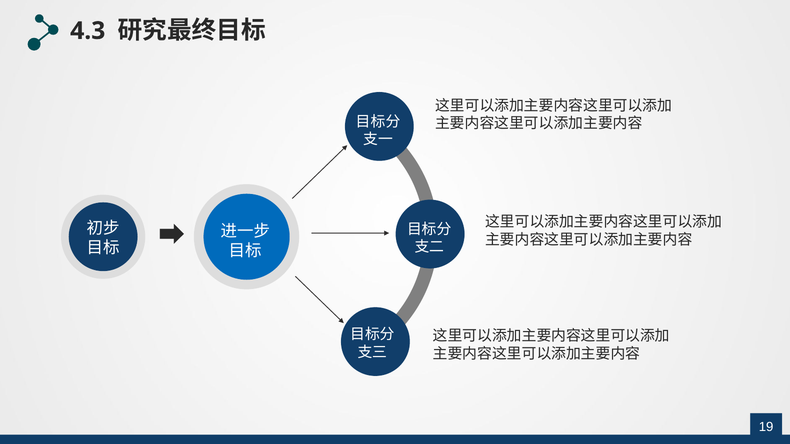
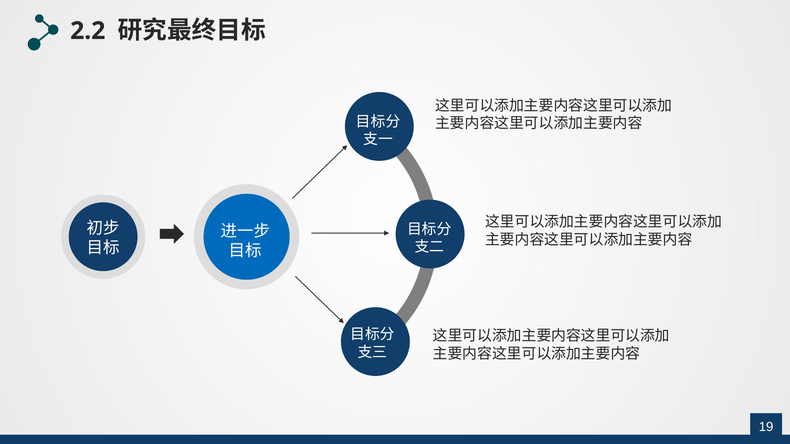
4.3: 4.3 -> 2.2 (88, 31)
